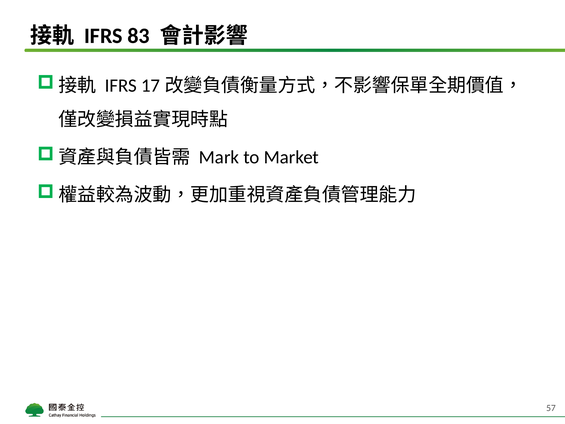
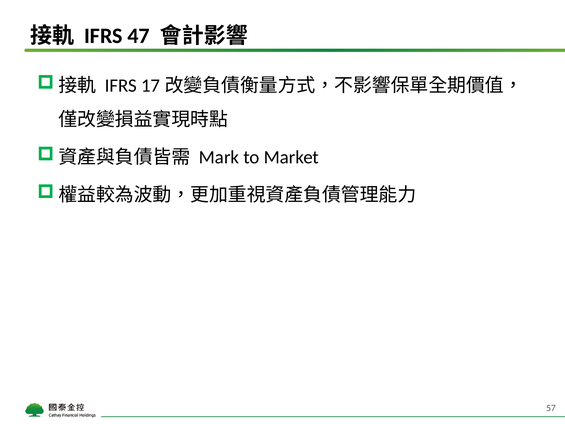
83: 83 -> 47 (139, 36)
